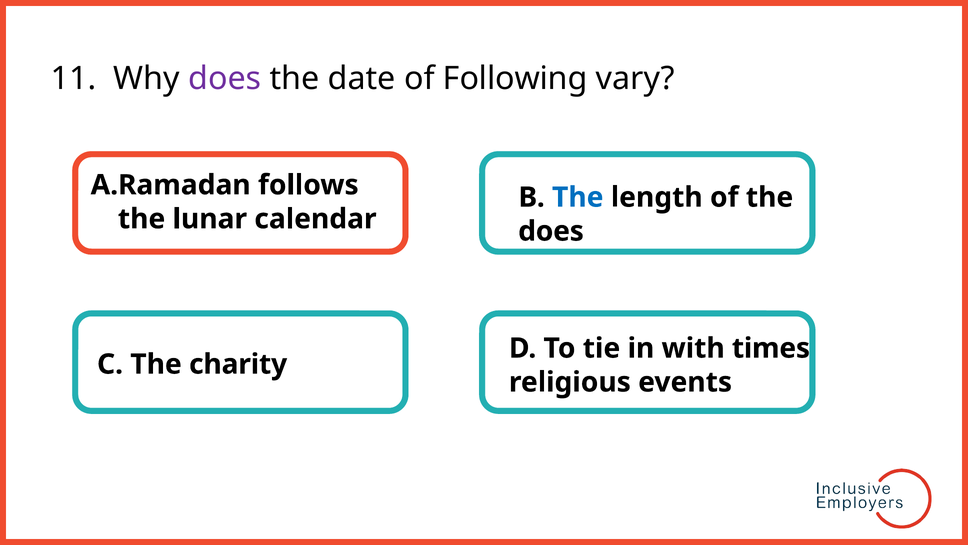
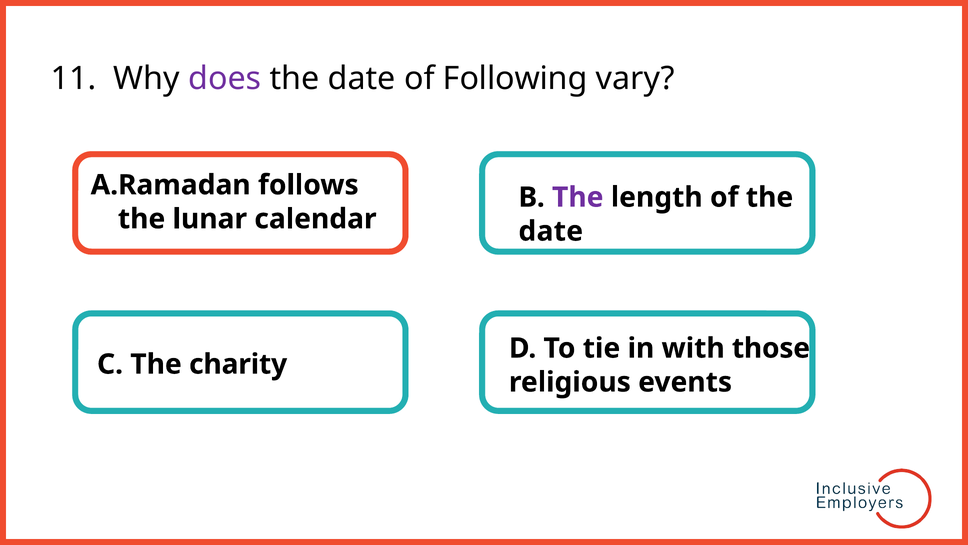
The colour: blue -> purple (578, 197)
does: does -> date (551, 231)
times: times -> those (771, 348)
